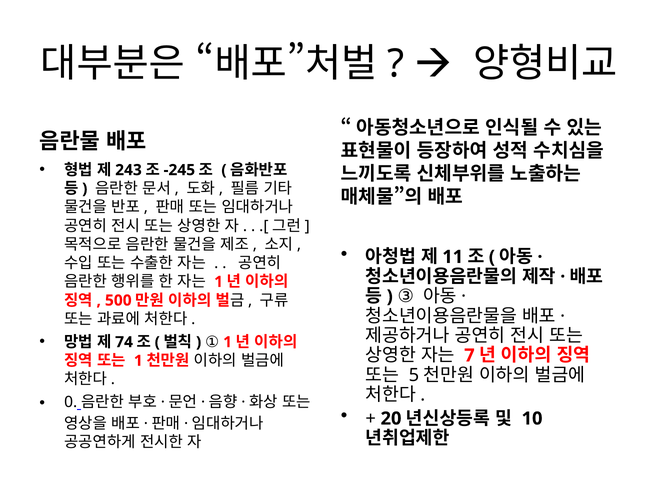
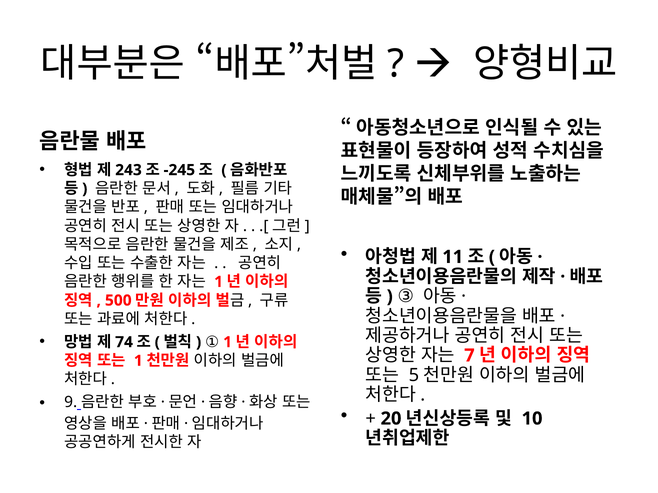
0: 0 -> 9 (71, 403)
